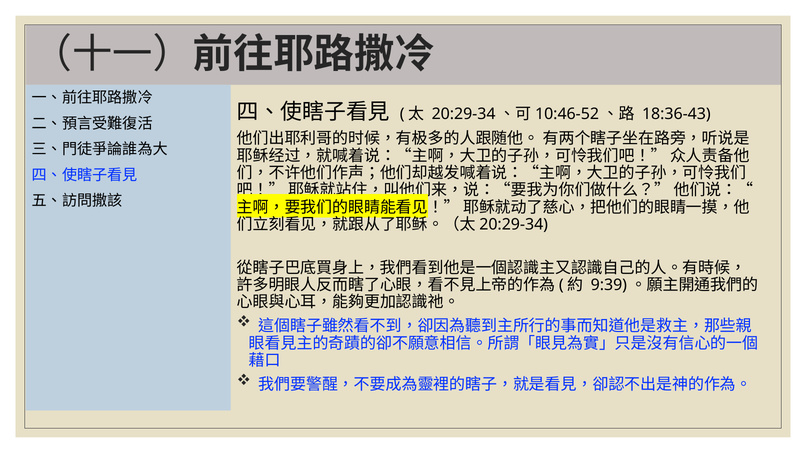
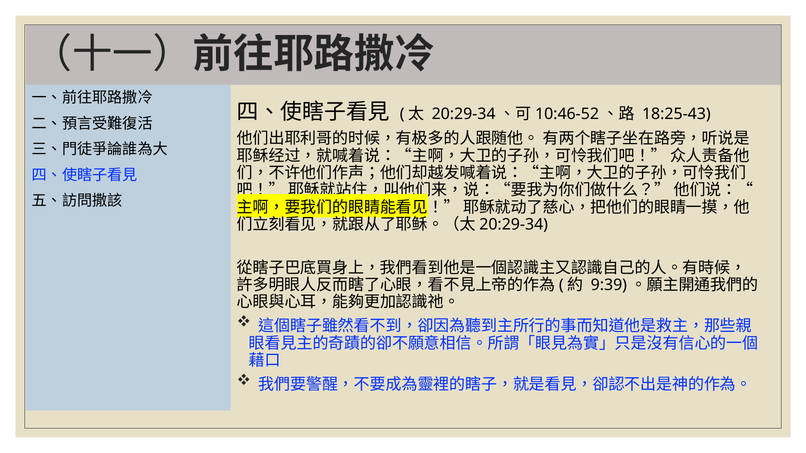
18:36-43: 18:36-43 -> 18:25-43 (676, 114)
